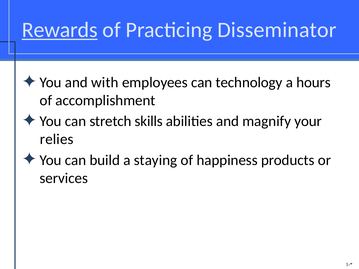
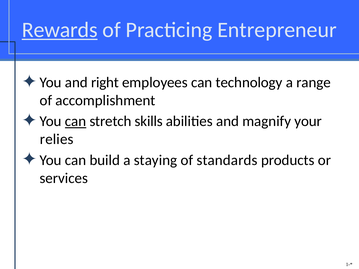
Disseminator: Disseminator -> Entrepreneur (277, 30)
with: with -> right (105, 82)
hours: hours -> range (313, 82)
can underline: none -> present (76, 121)
happiness: happiness -> standards (227, 160)
